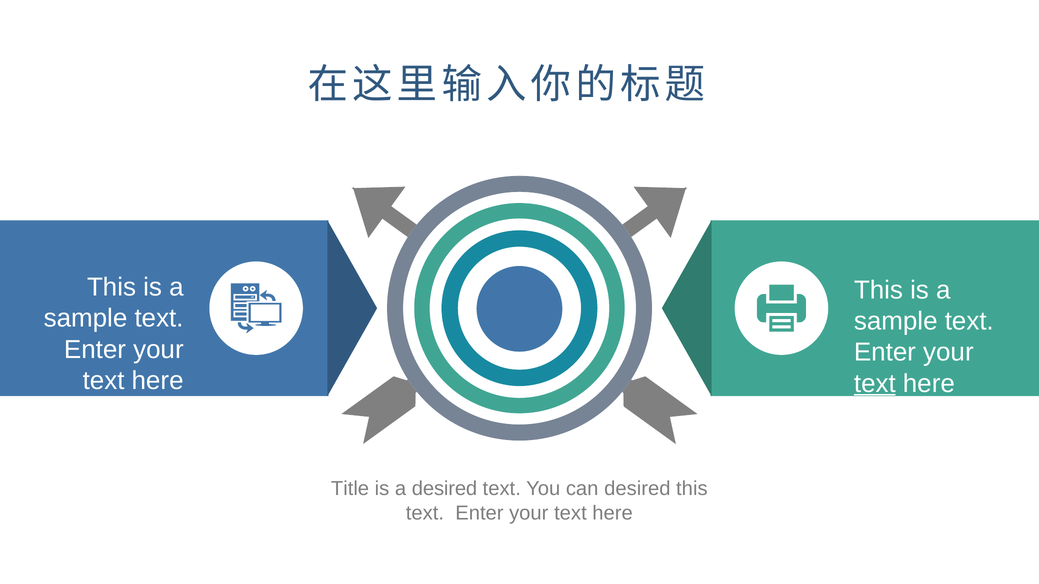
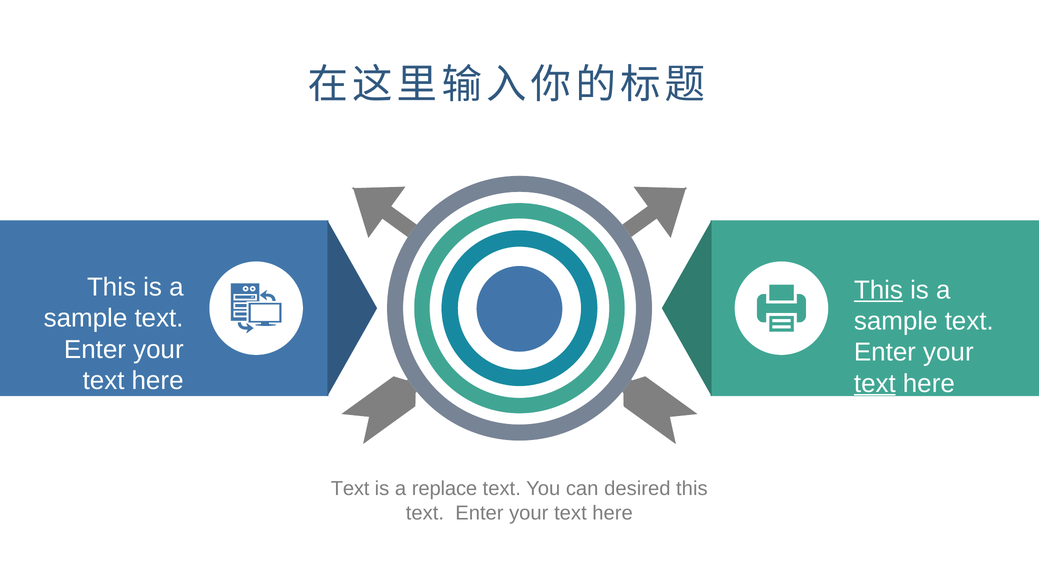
This underline: none -> present (878, 290)
Title: Title -> Text (350, 489)
a desired: desired -> replace (445, 489)
